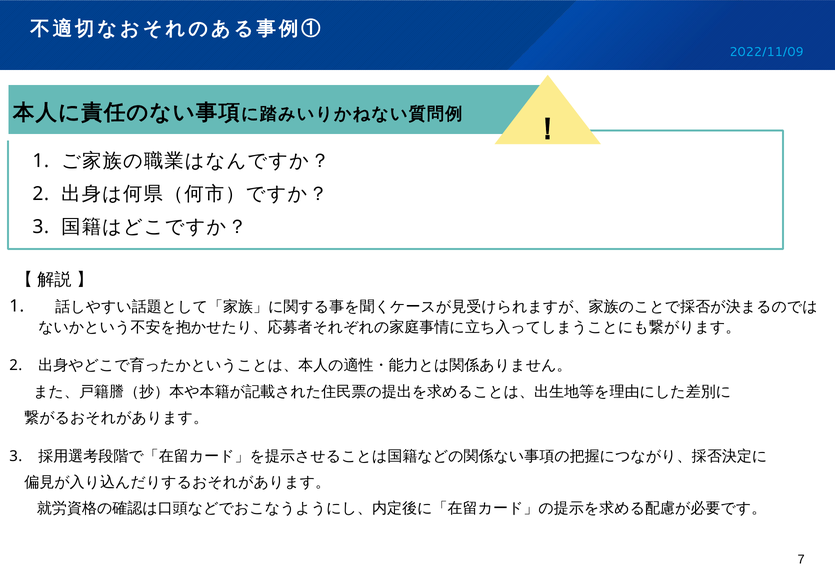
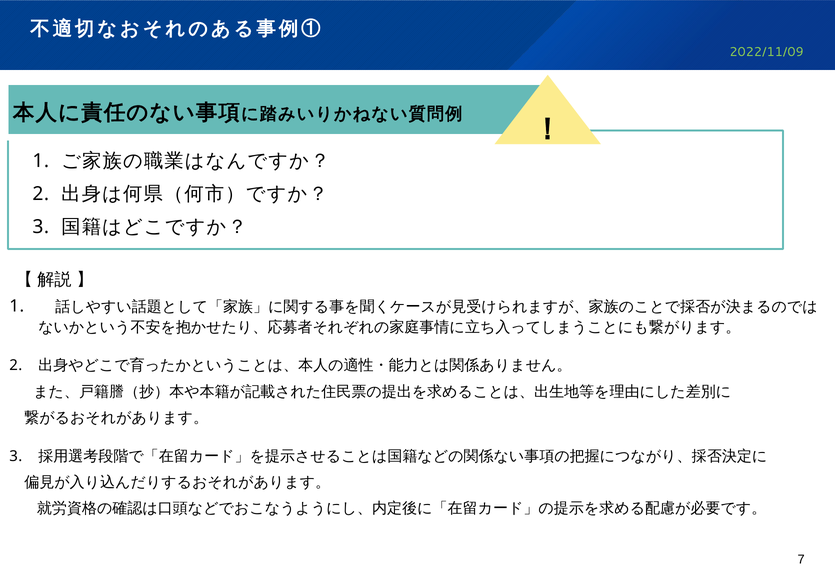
2022/11/09 colour: light blue -> light green (767, 52)
